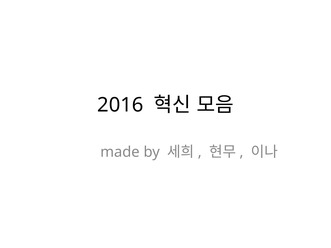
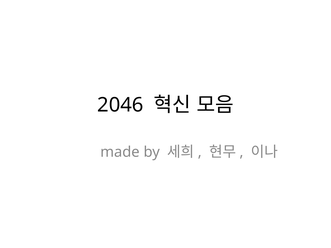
2016: 2016 -> 2046 (120, 105)
